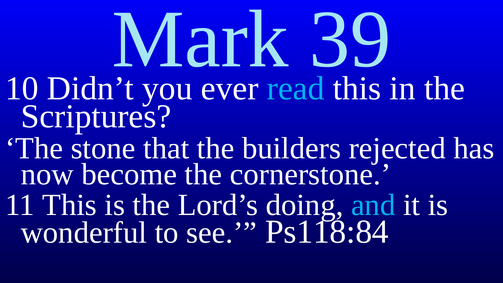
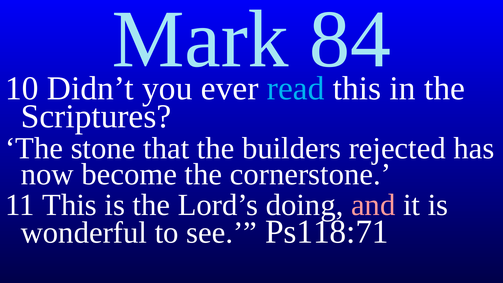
39: 39 -> 84 (350, 40)
and colour: light blue -> pink (373, 205)
Ps118:84: Ps118:84 -> Ps118:71 (327, 232)
